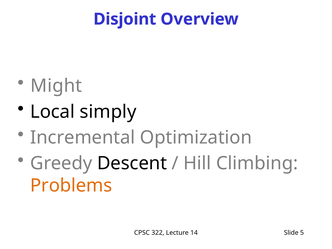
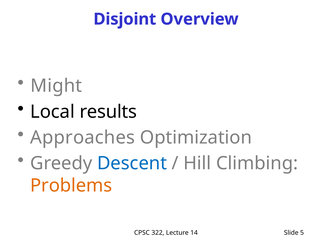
simply: simply -> results (108, 112)
Incremental: Incremental -> Approaches (83, 138)
Descent colour: black -> blue (132, 163)
